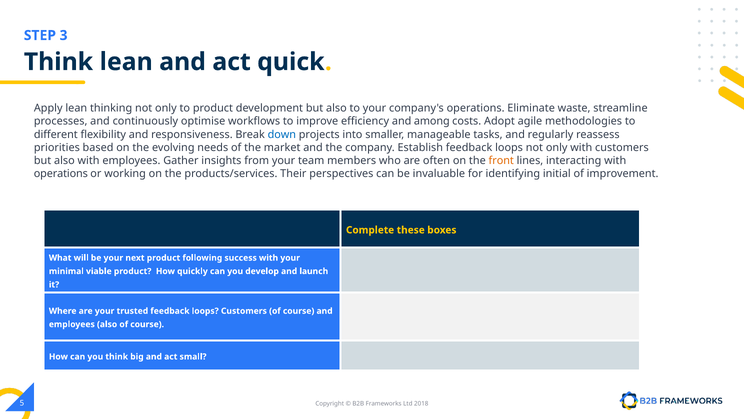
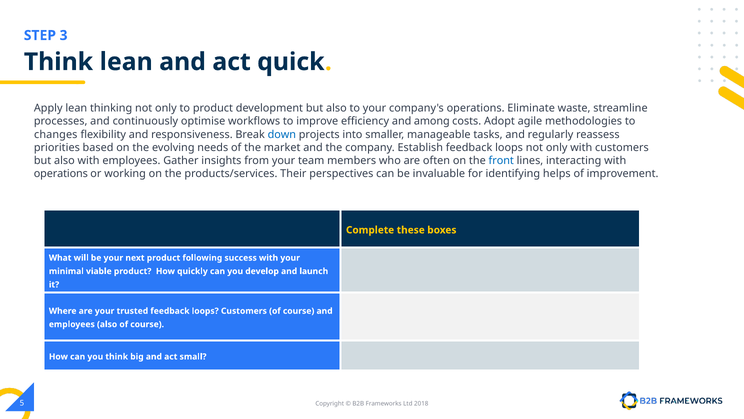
different: different -> changes (56, 134)
front colour: orange -> blue (501, 160)
initial: initial -> helps (557, 173)
